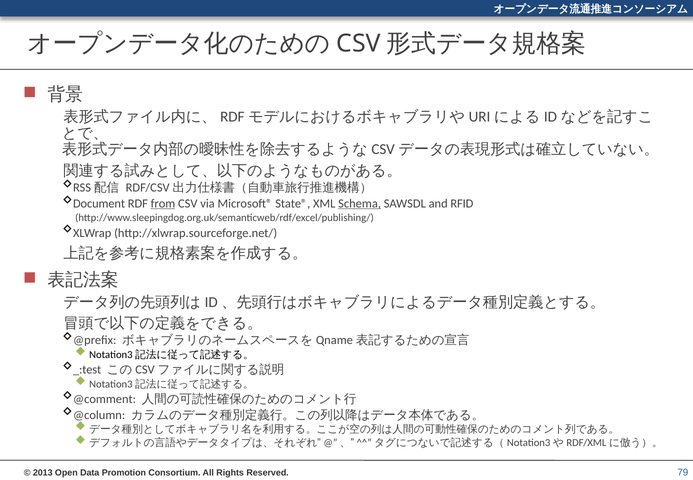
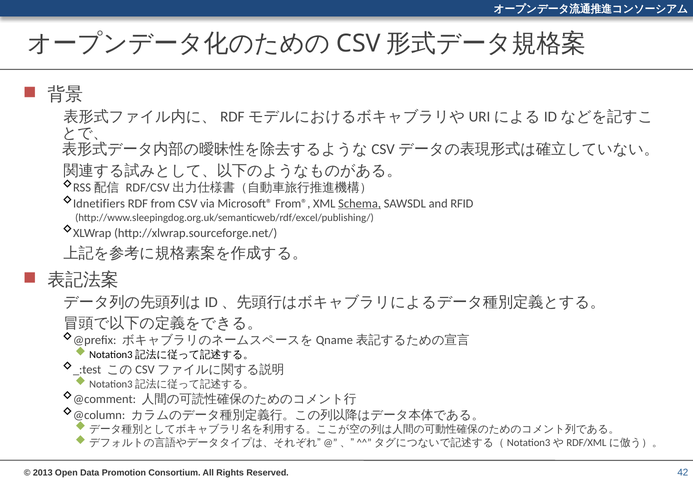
Document: Document -> Idnetifiers (99, 203)
from underline: present -> none (163, 203)
State®: State® -> From® (293, 203)
79: 79 -> 42 (683, 472)
